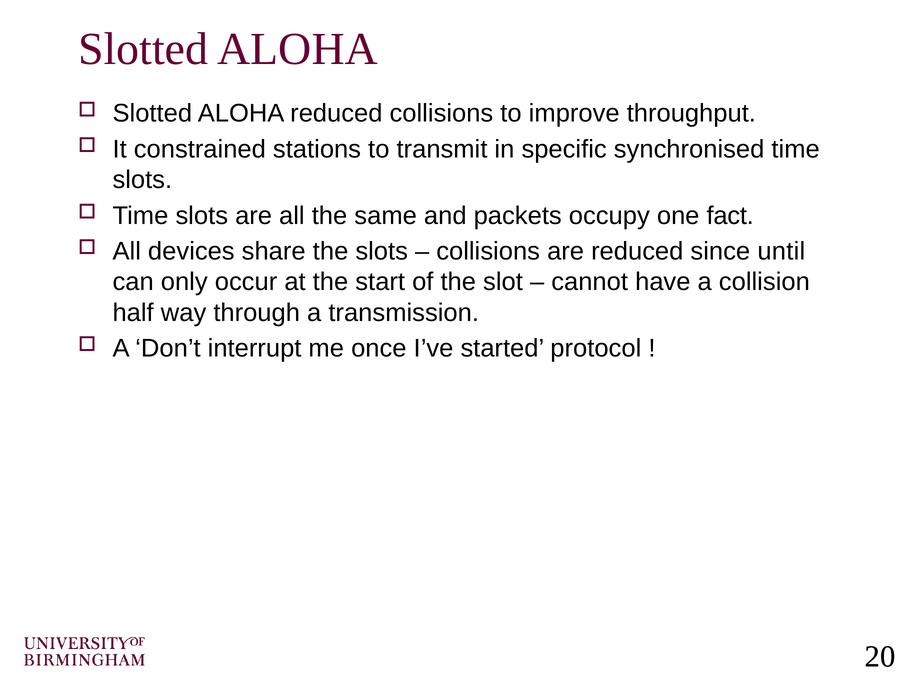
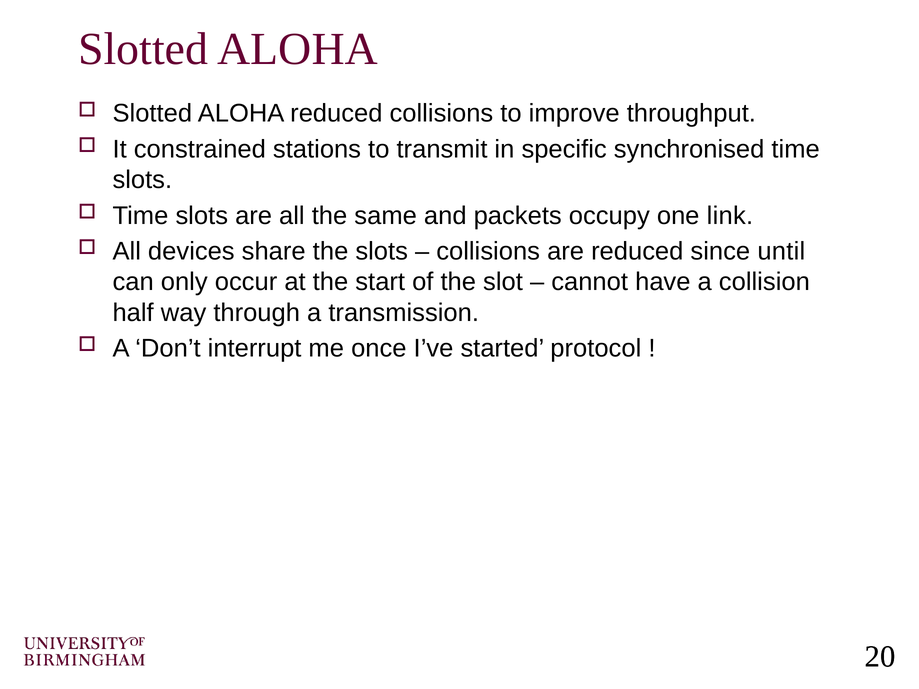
fact: fact -> link (730, 216)
